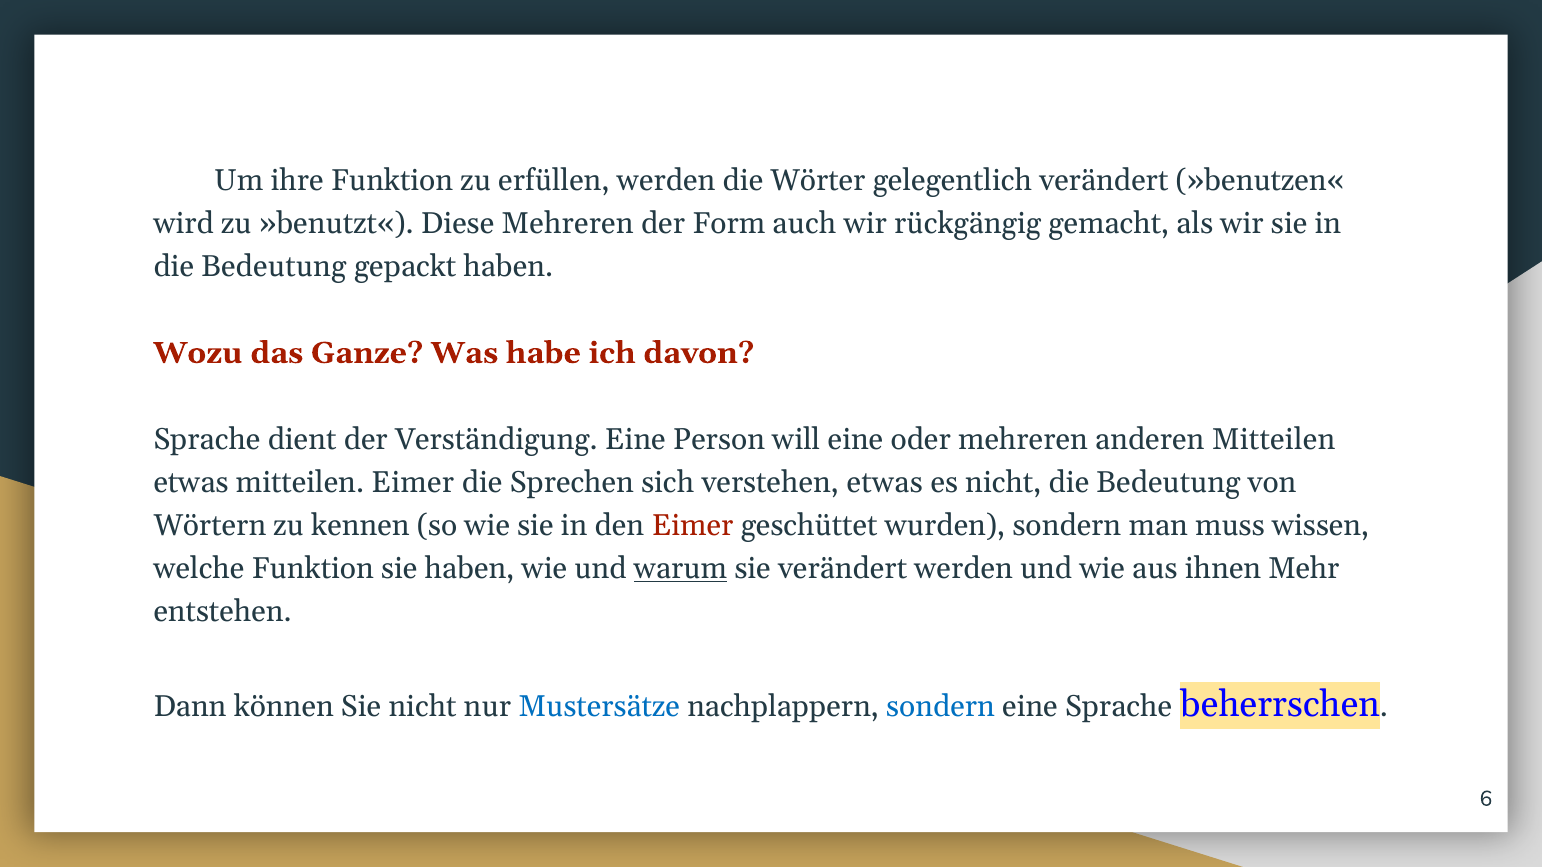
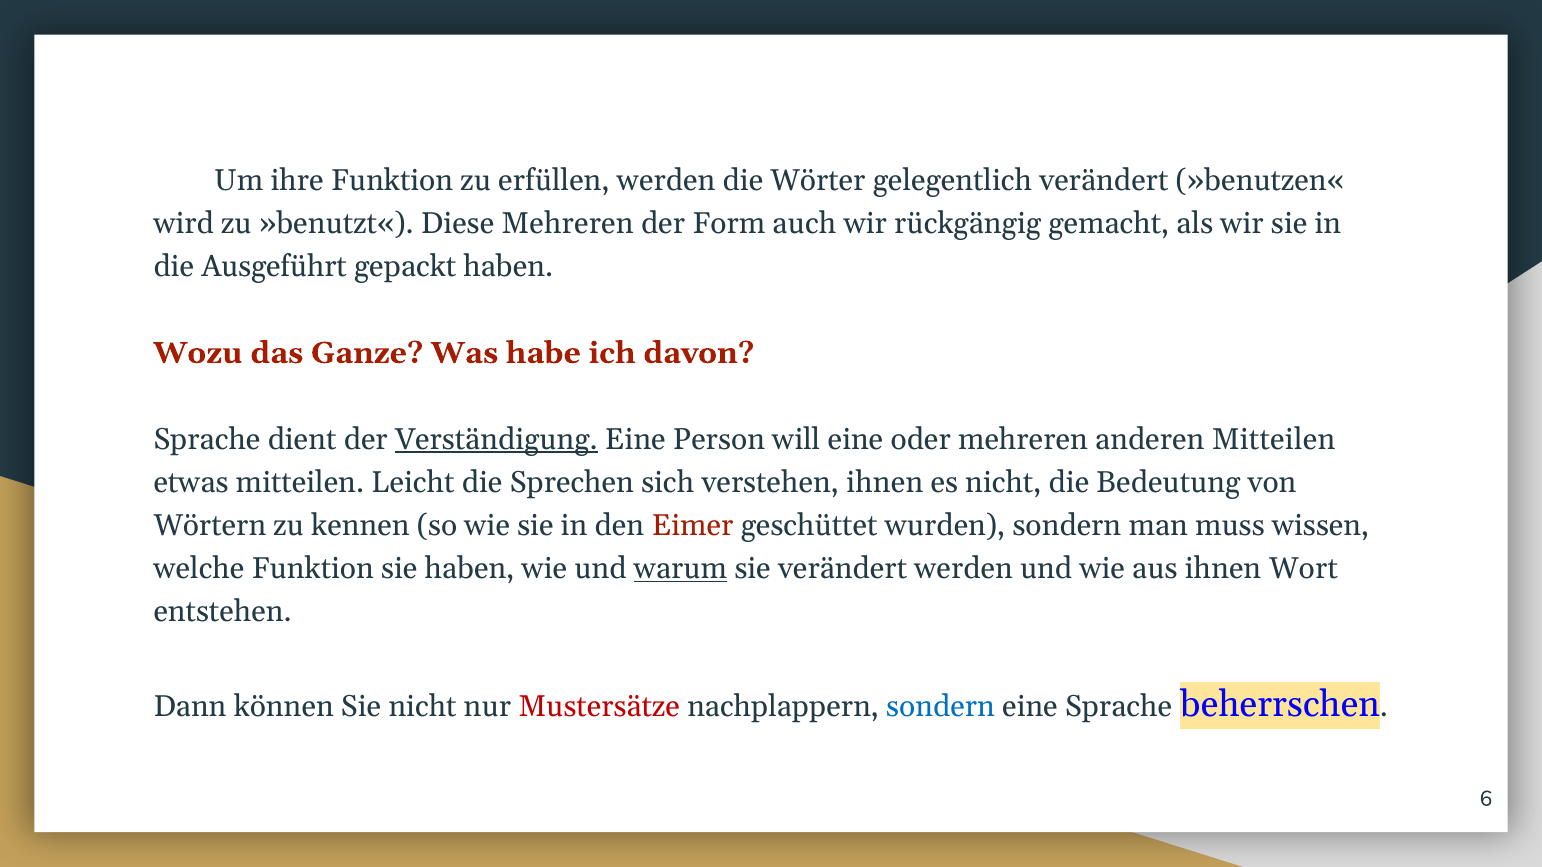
Bedeutung: Bedeutung -> Ausgeführt (274, 267)
Verständigung underline: none -> present (496, 439)
mitteilen Eimer: Eimer -> Leicht (413, 483)
verstehen etwas: etwas -> ihnen (885, 483)
Mehr: Mehr -> Wort (1303, 569)
Mustersätze colour: blue -> red (599, 706)
